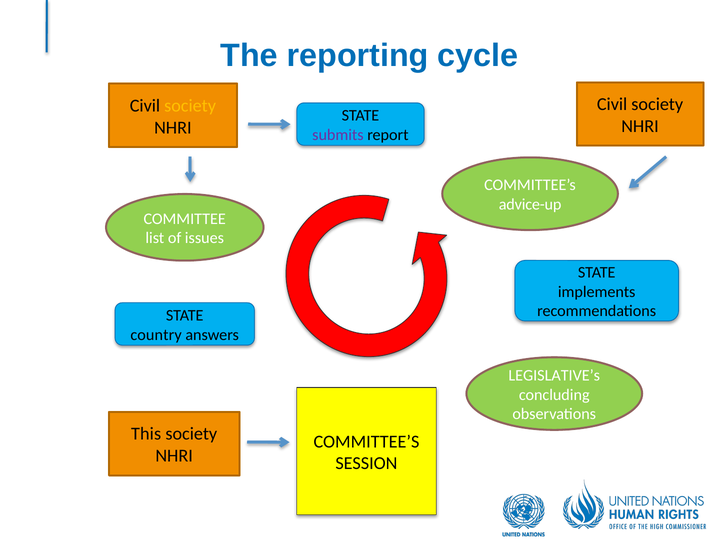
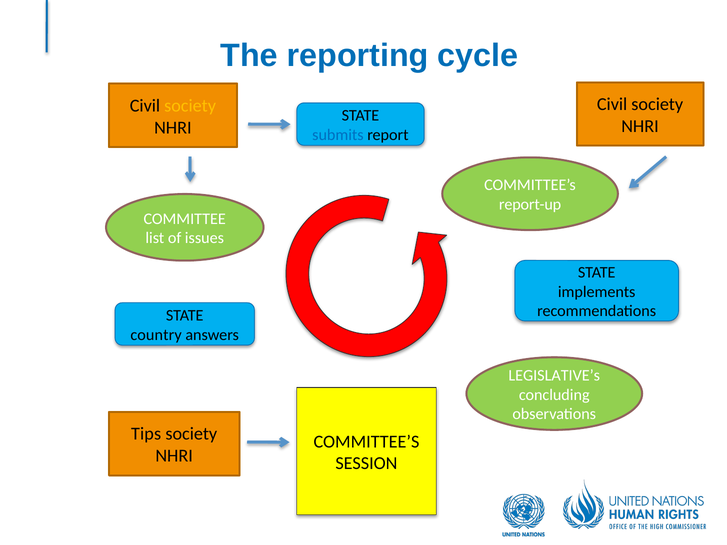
submits colour: purple -> blue (338, 135)
advice-up: advice-up -> report-up (530, 205)
This: This -> Tips (146, 434)
